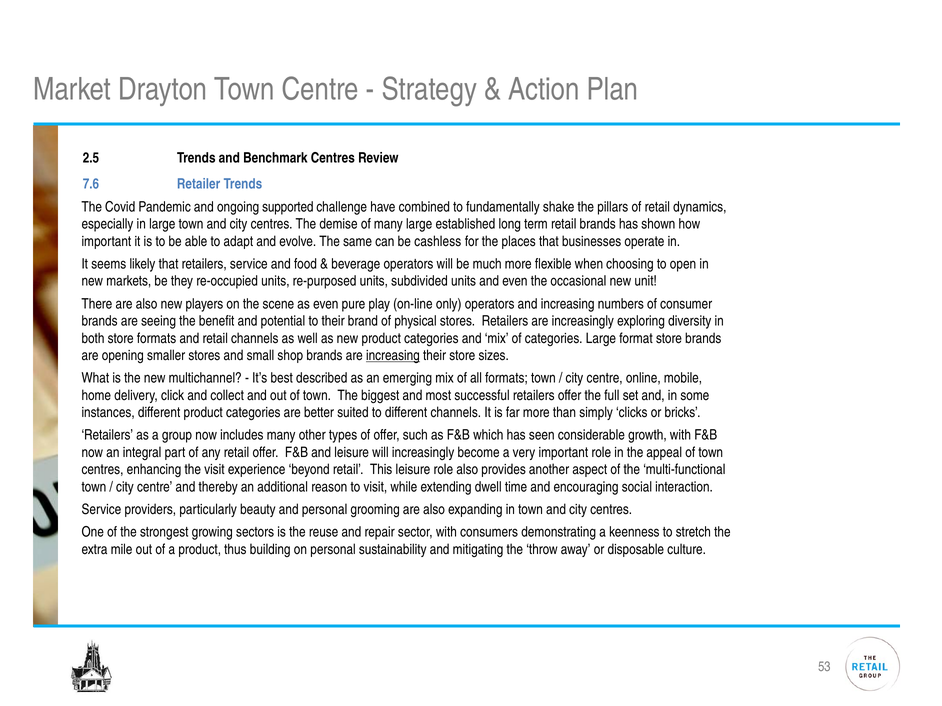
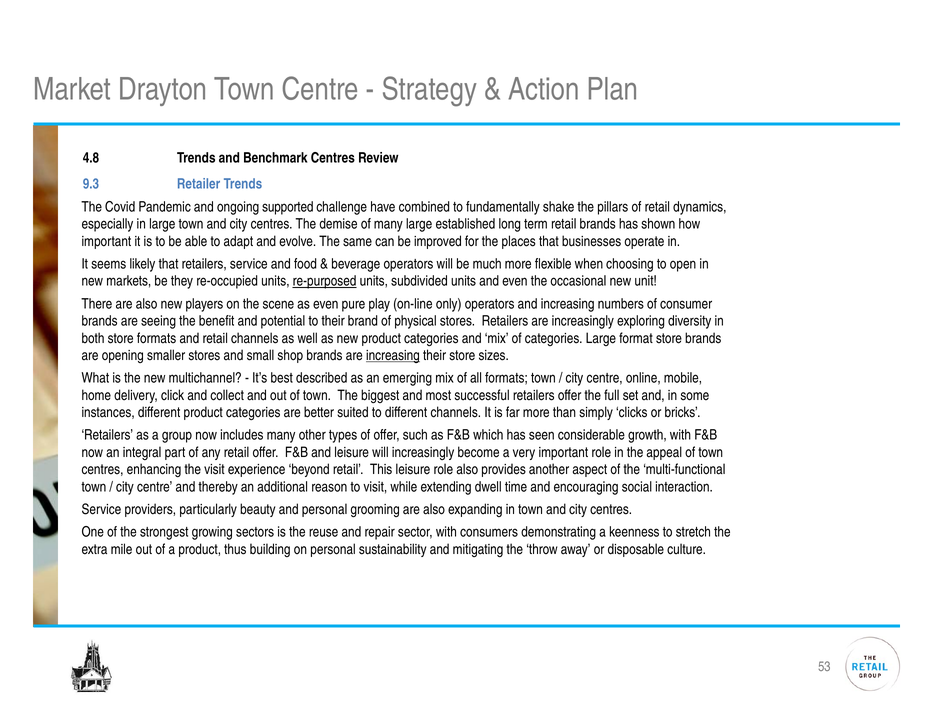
2.5: 2.5 -> 4.8 (91, 158)
7.6: 7.6 -> 9.3 (91, 184)
cashless: cashless -> improved (438, 242)
re-purposed underline: none -> present (325, 281)
